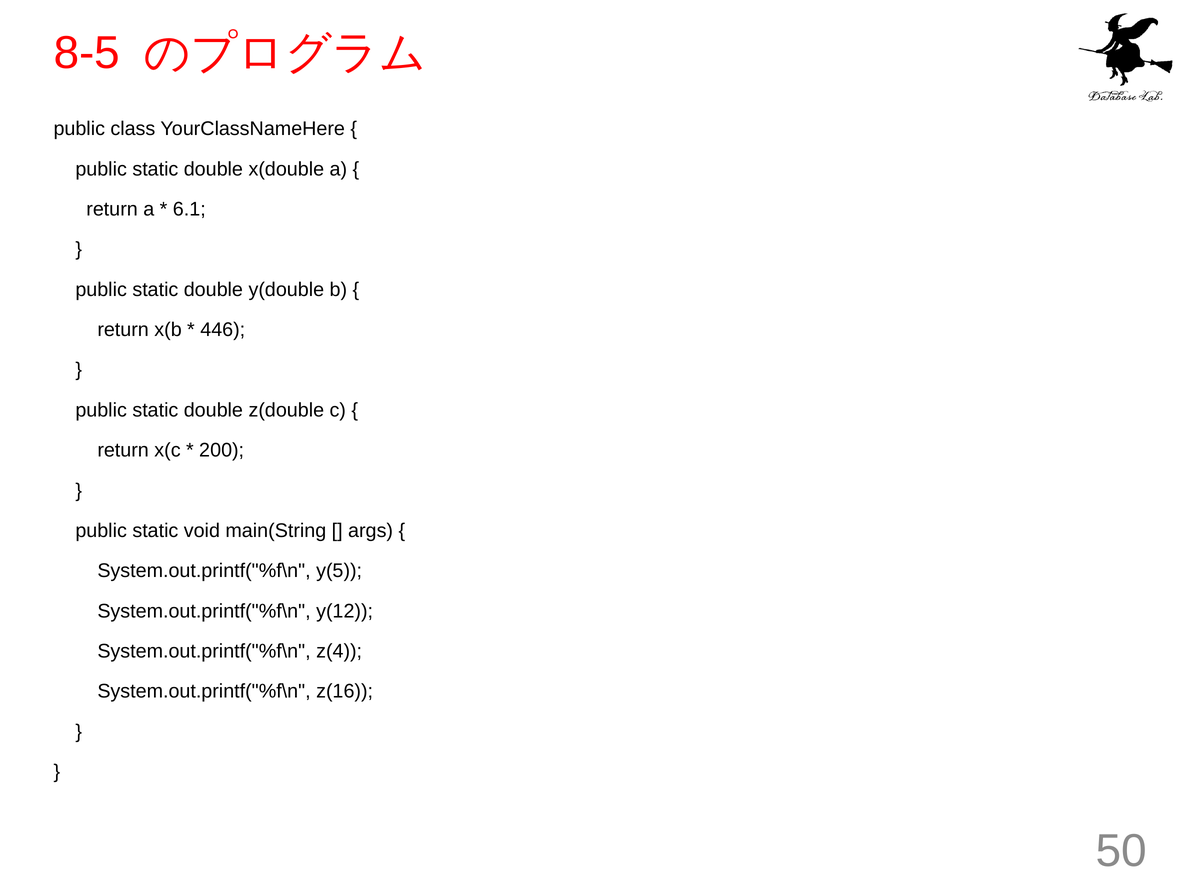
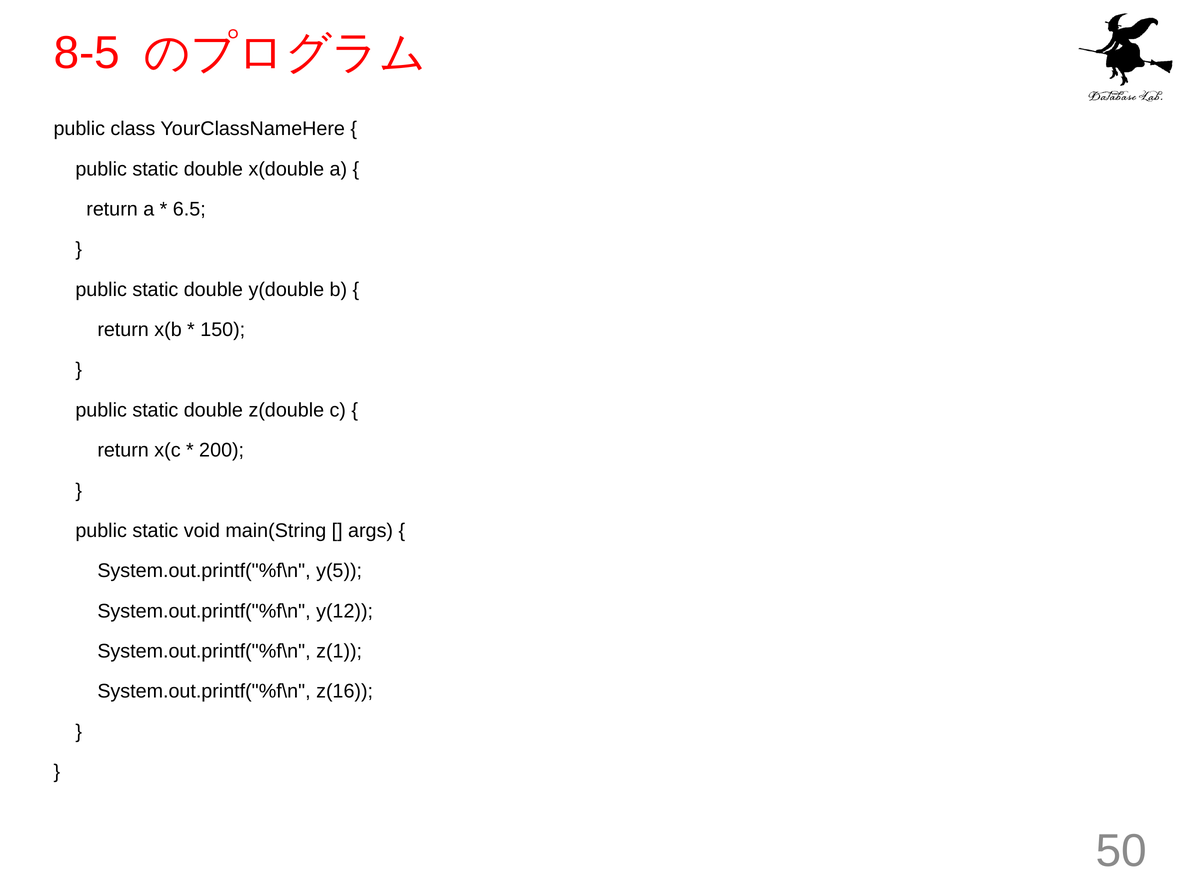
6.1: 6.1 -> 6.5 (189, 209)
446: 446 -> 150 (223, 330)
z(4: z(4 -> z(1 (339, 651)
